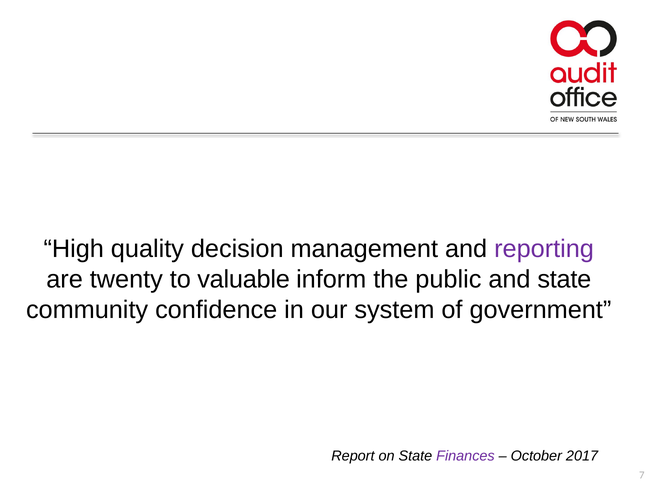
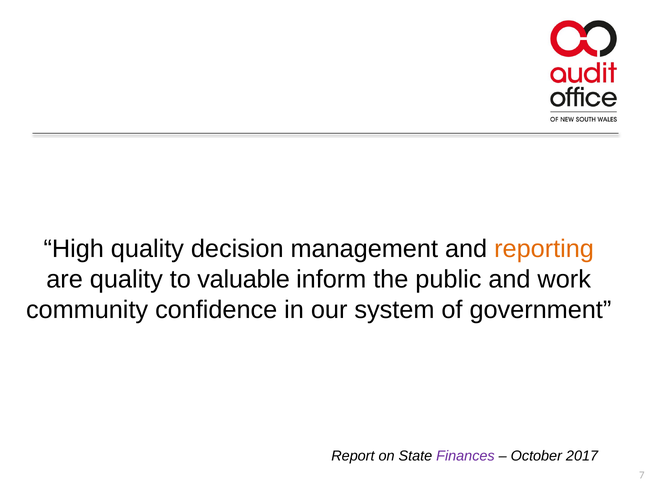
reporting colour: purple -> orange (544, 249)
are twenty: twenty -> quality (126, 280)
and state: state -> work (564, 280)
